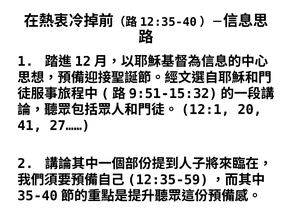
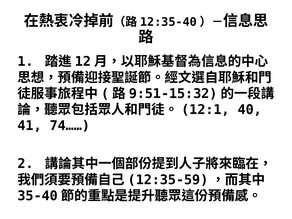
20: 20 -> 40 (250, 110)
27……: 27…… -> 74…… (70, 126)
